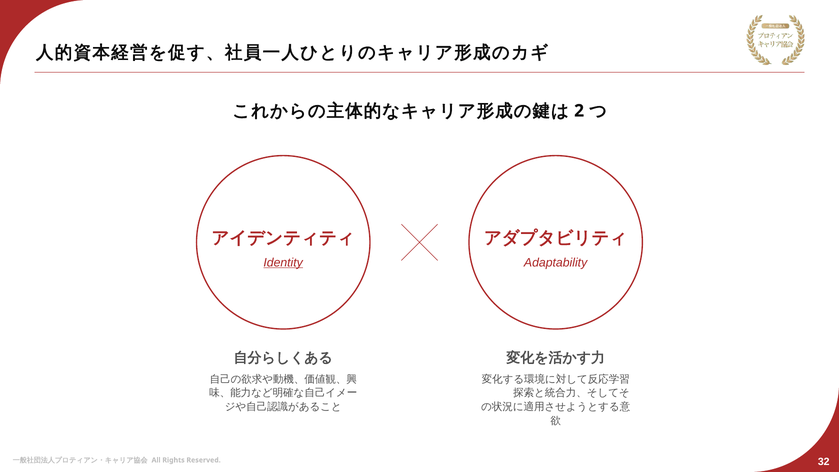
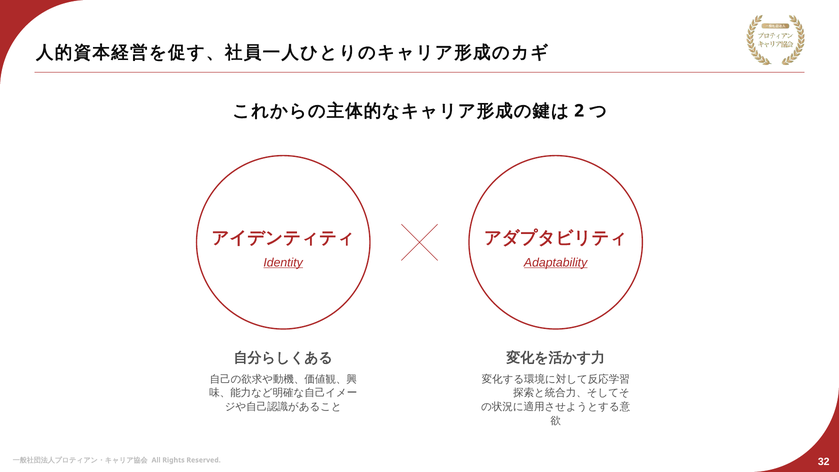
Adaptability underline: none -> present (556, 262)
